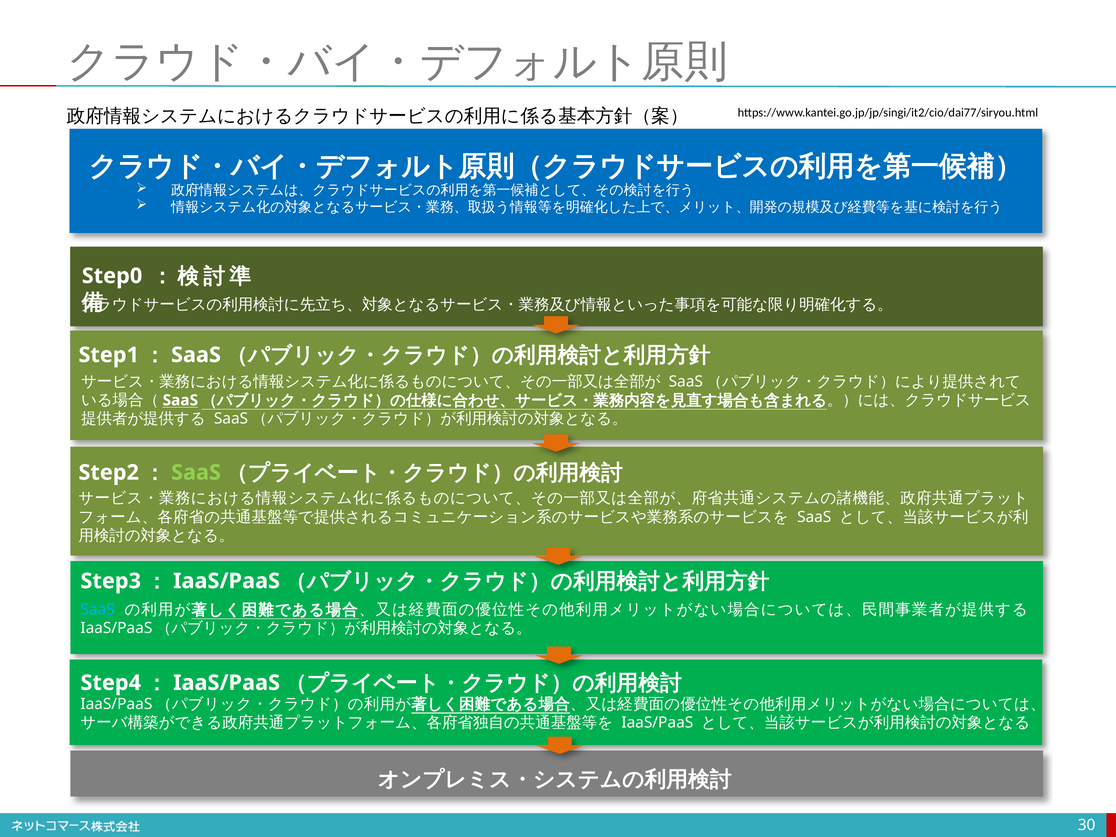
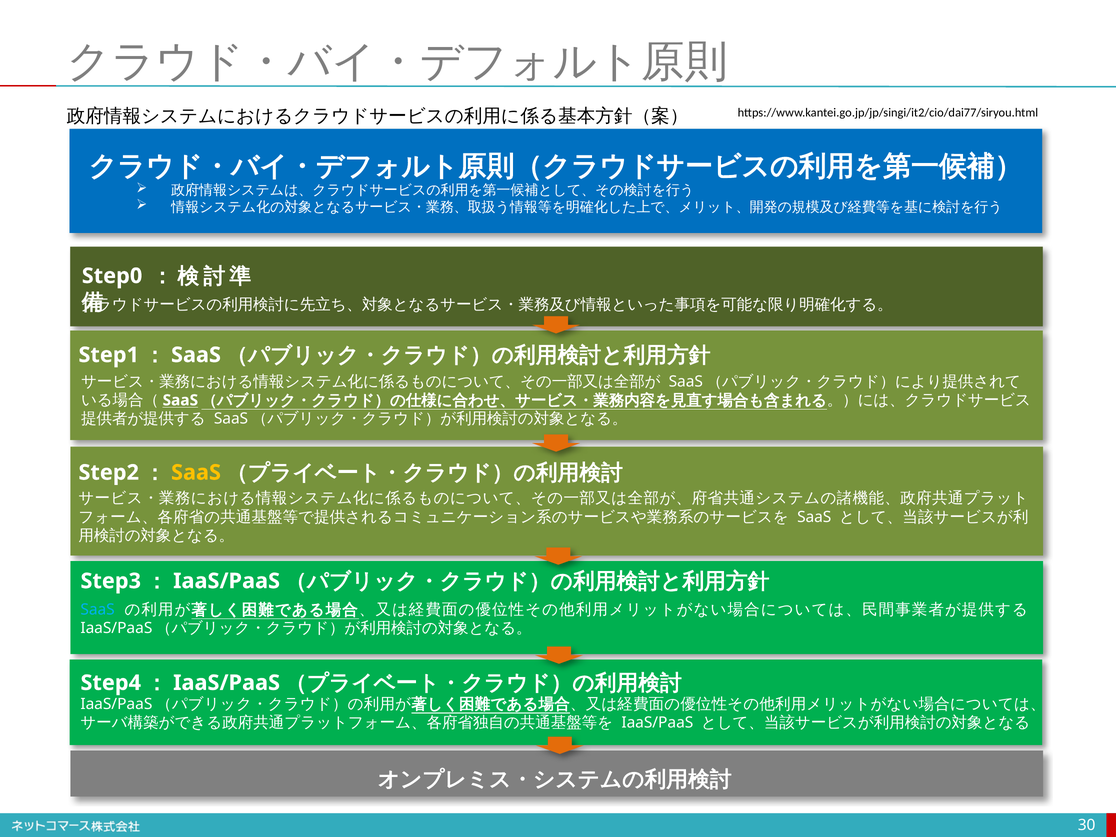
SaaS colour: light green -> yellow (196, 473)
